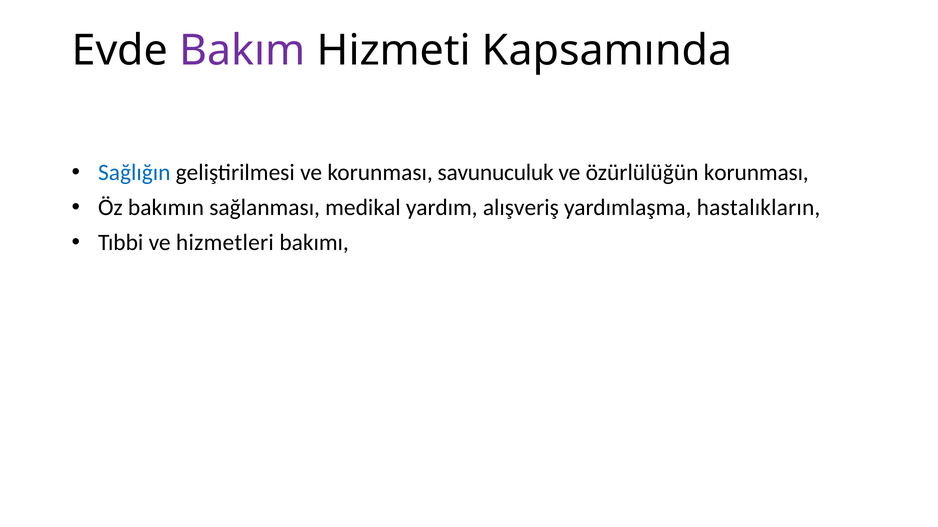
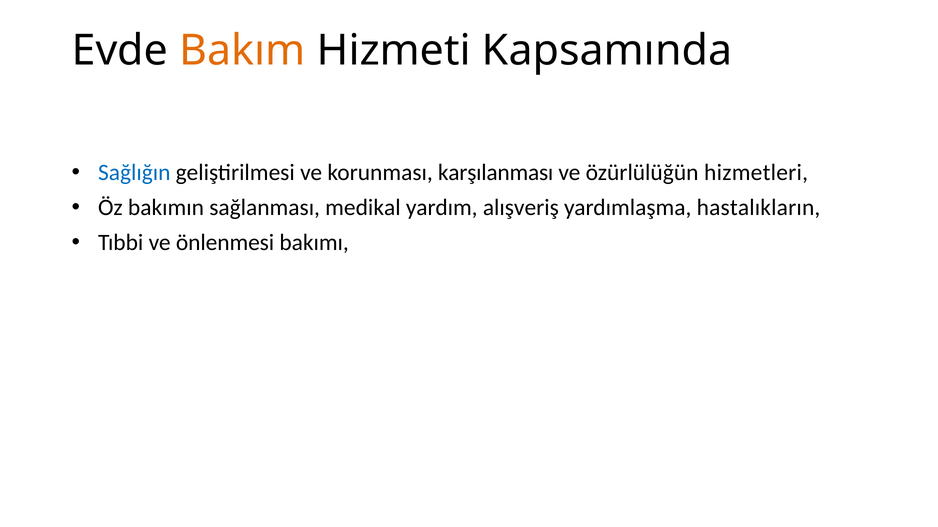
Bakım colour: purple -> orange (242, 51)
savunuculuk: savunuculuk -> karşılanması (496, 173)
özürlülüğün korunması: korunması -> hizmetleri (756, 173)
hizmetleri: hizmetleri -> önlenmesi (225, 243)
